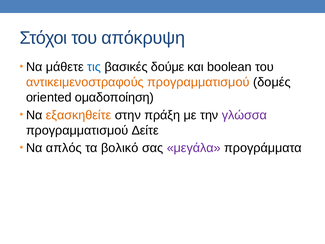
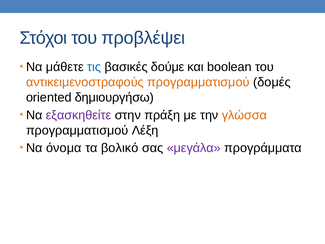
απόκρυψη: απόκρυψη -> προβλέψει (143, 38)
ομαδοποίηση: ομαδοποίηση -> δημιουργήσω (114, 97)
εξασκηθείτε colour: orange -> purple (79, 115)
γλώσσα colour: purple -> orange (244, 115)
Δείτε: Δείτε -> Λέξη (145, 130)
απλός: απλός -> όνομα (64, 148)
